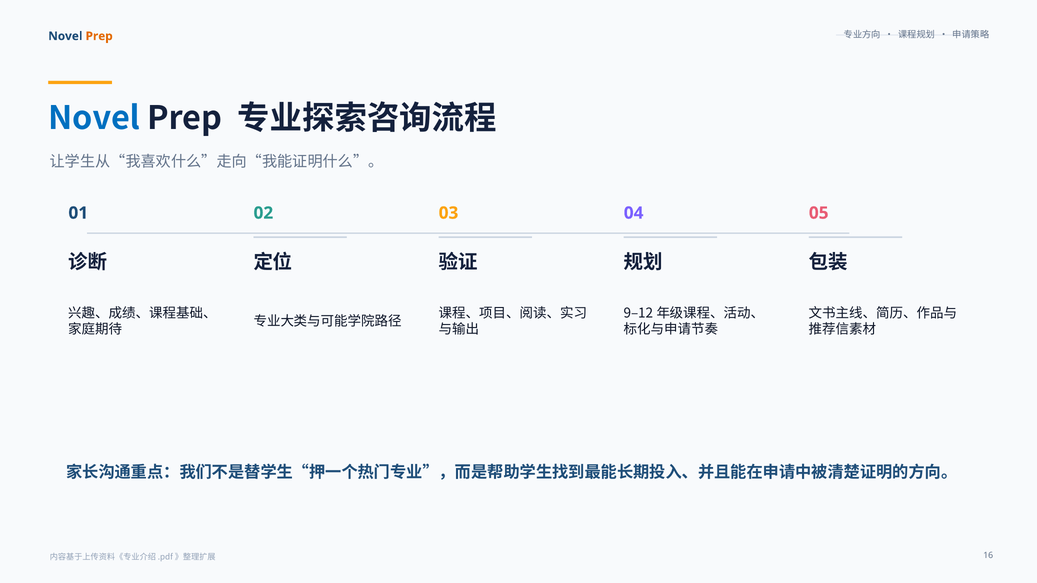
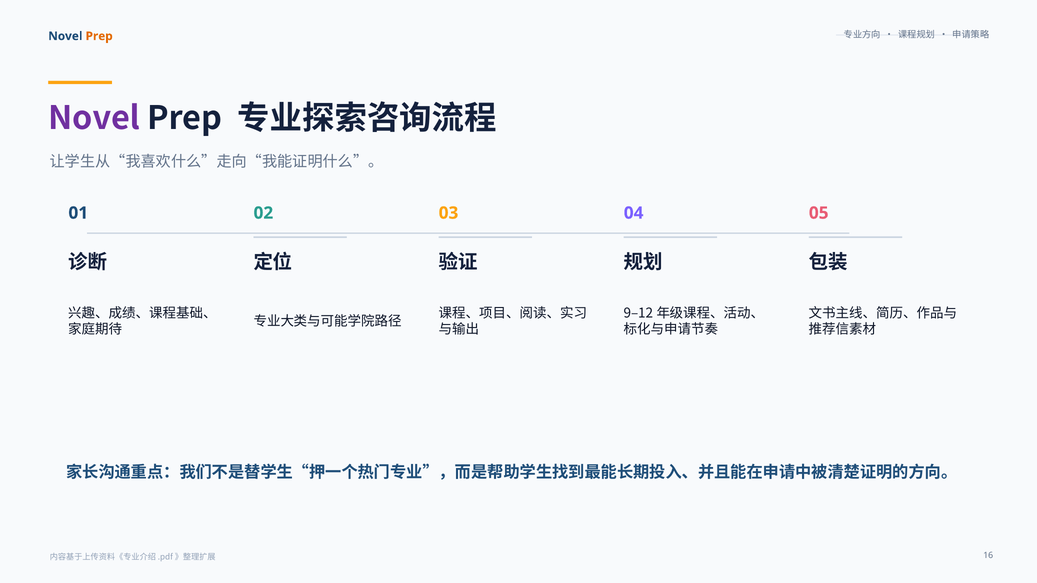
Novel colour: blue -> purple (94, 119)
